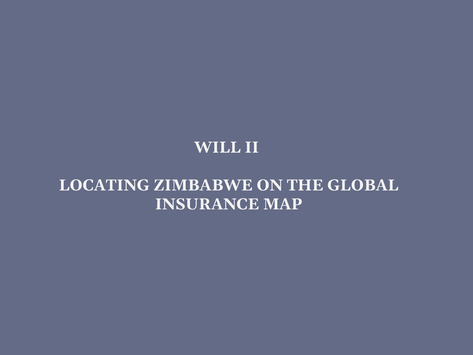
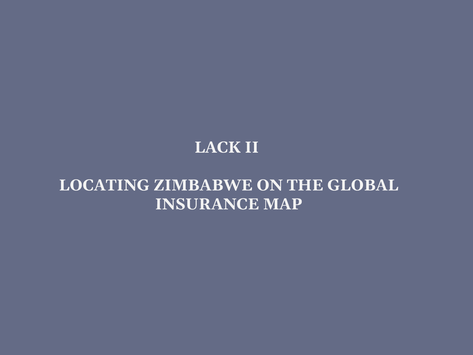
WILL: WILL -> LACK (218, 147)
